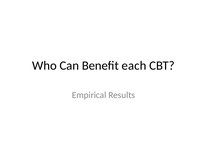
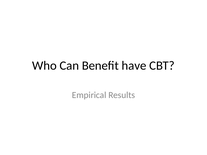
each: each -> have (134, 66)
